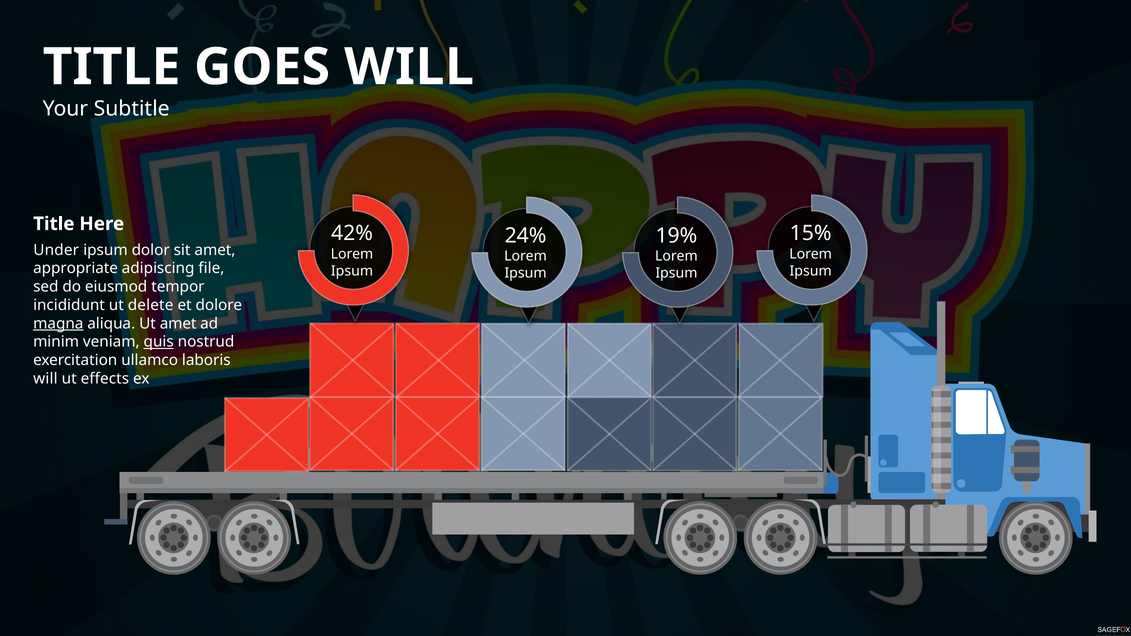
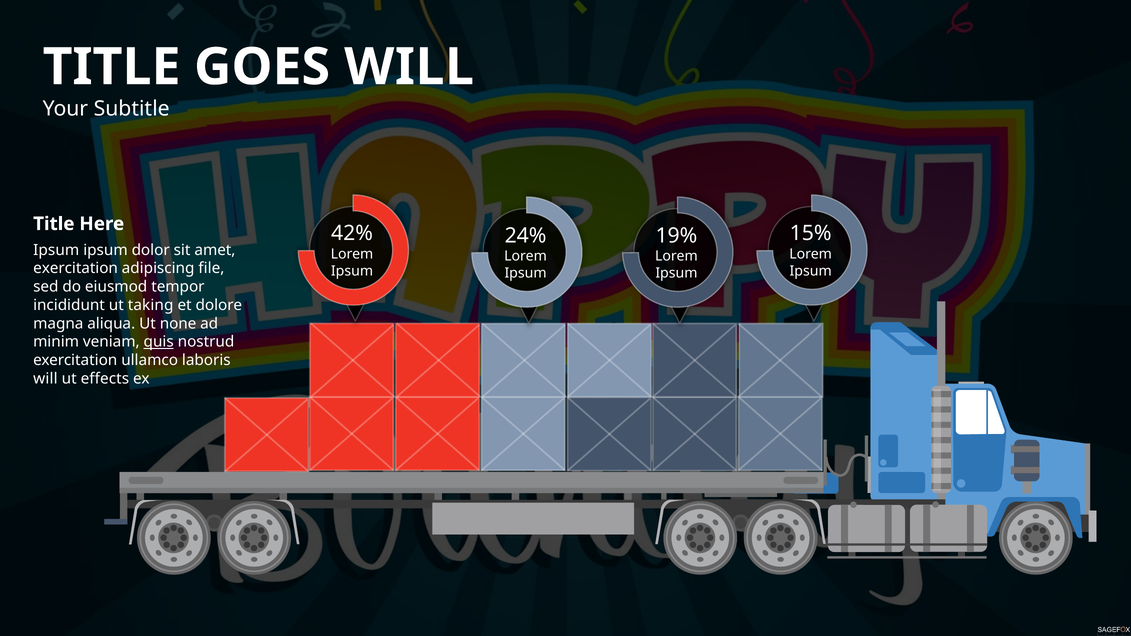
Under: Under -> Ipsum (56, 250)
appropriate: appropriate -> exercitation (76, 268)
delete: delete -> taking (151, 305)
magna underline: present -> none (58, 324)
Ut amet: amet -> none (178, 324)
